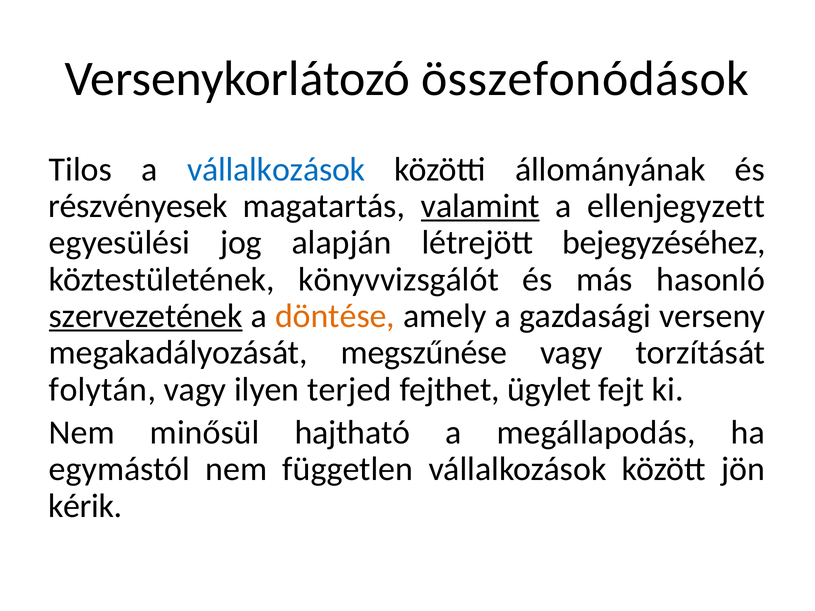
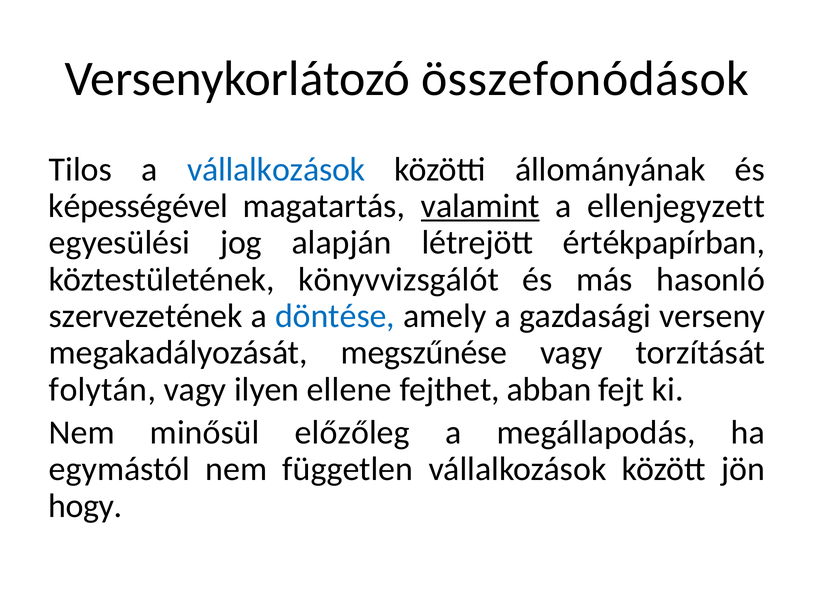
részvényesek: részvényesek -> képességével (138, 206)
bejegyzéséhez: bejegyzéséhez -> értékpapírban (664, 243)
szervezetének underline: present -> none (146, 316)
döntése colour: orange -> blue (335, 316)
terjed: terjed -> ellene (349, 389)
ügylet: ügylet -> abban (549, 389)
hajtható: hajtható -> előzőleg (352, 433)
kérik: kérik -> hogy (85, 506)
